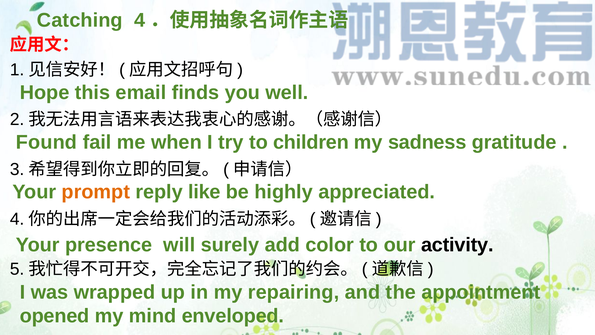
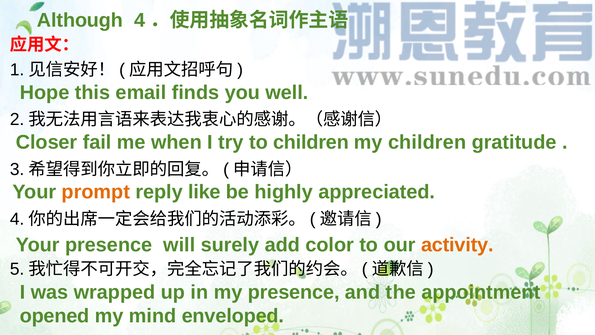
Catching: Catching -> Although (80, 20)
Found: Found -> Closer (47, 142)
my sadness: sadness -> children (427, 142)
activity colour: black -> orange (457, 245)
my repairing: repairing -> presence (294, 292)
